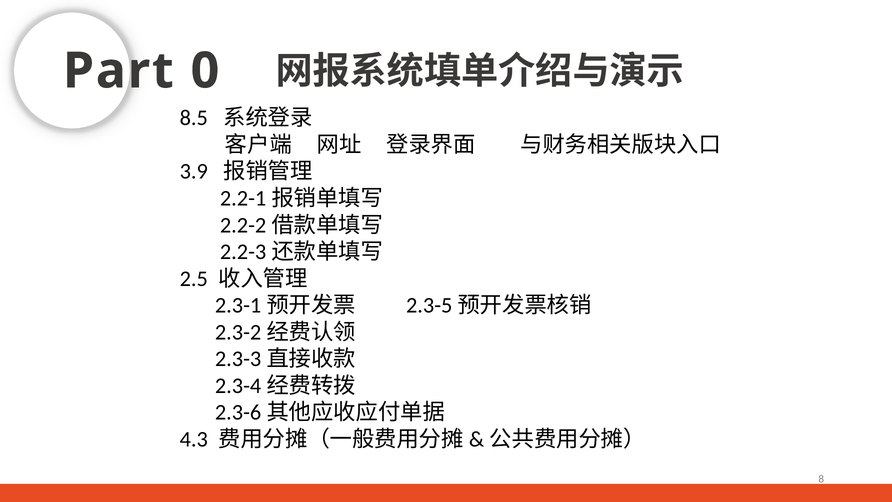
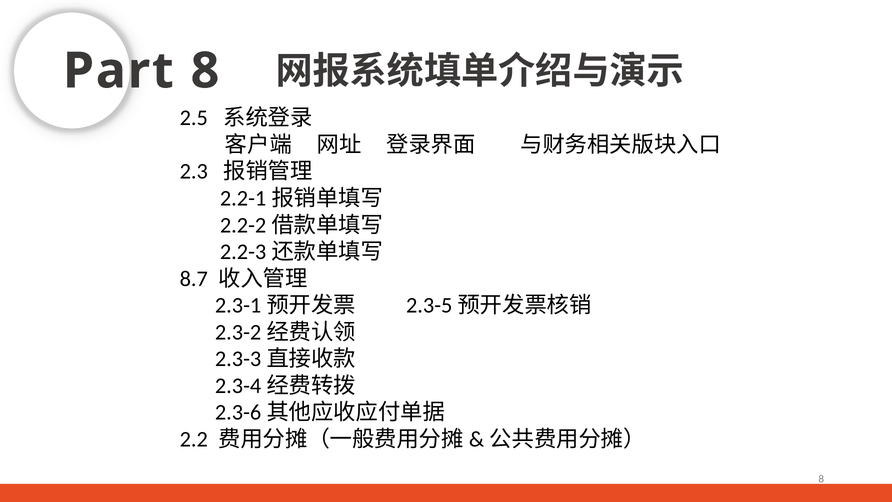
Part 0: 0 -> 8 (205, 71)
8.5: 8.5 -> 2.5 (194, 118)
3.9: 3.9 -> 2.3 (194, 172)
2.5: 2.5 -> 8.7 (194, 279)
4.3: 4.3 -> 2.2 (194, 439)
